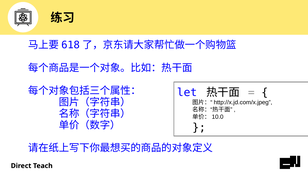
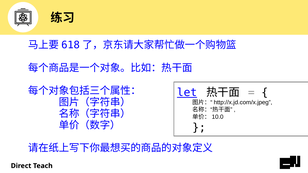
let underline: none -> present (187, 93)
